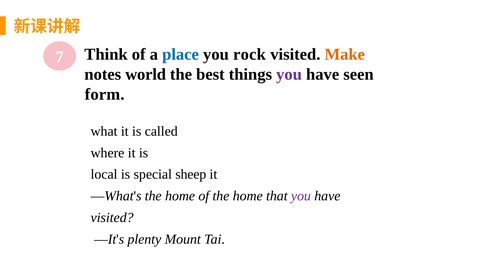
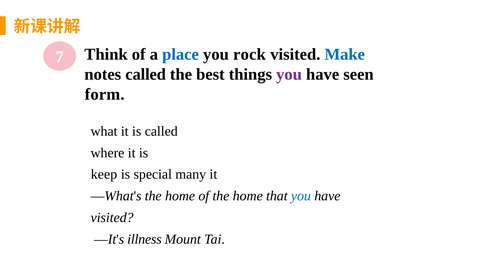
Make colour: orange -> blue (345, 54)
notes world: world -> called (146, 74)
local: local -> keep (104, 174)
sheep: sheep -> many (191, 174)
you colour: purple -> blue (301, 196)
plenty: plenty -> illness (144, 239)
